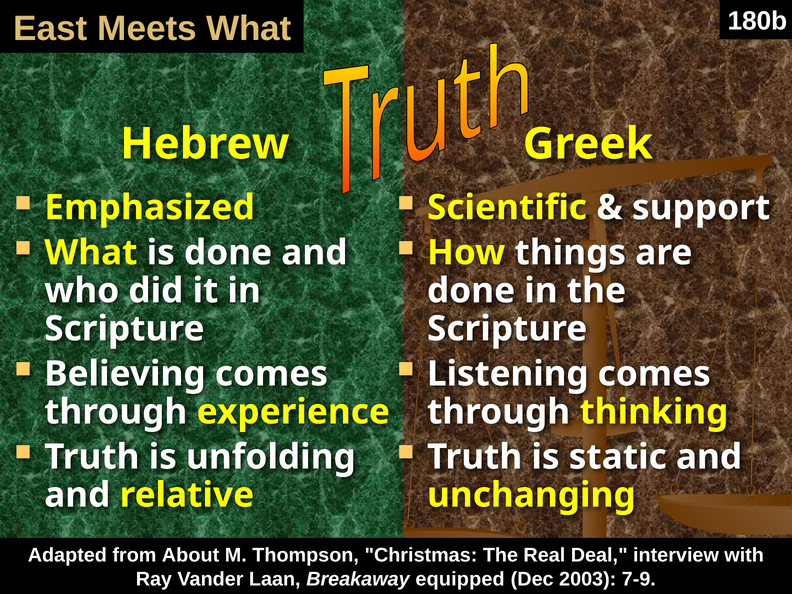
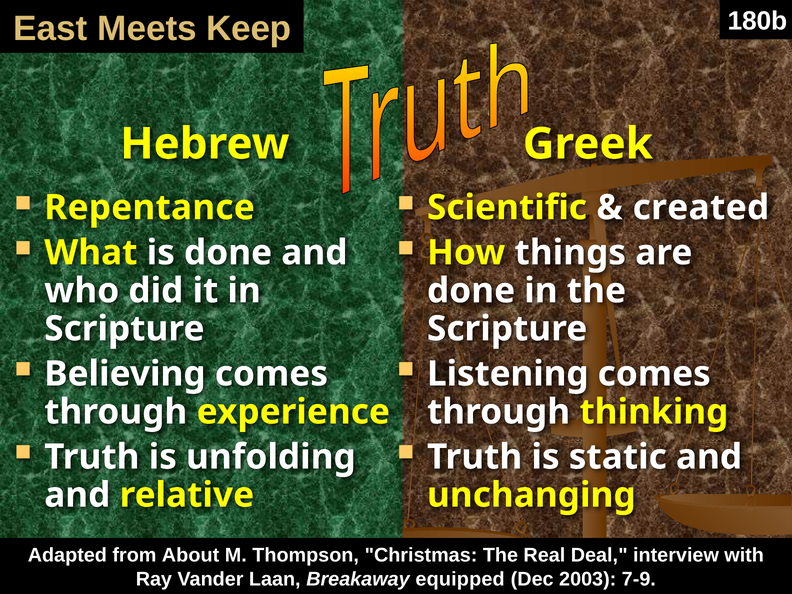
Meets What: What -> Keep (249, 29)
Emphasized: Emphasized -> Repentance (150, 208)
support: support -> created (701, 208)
